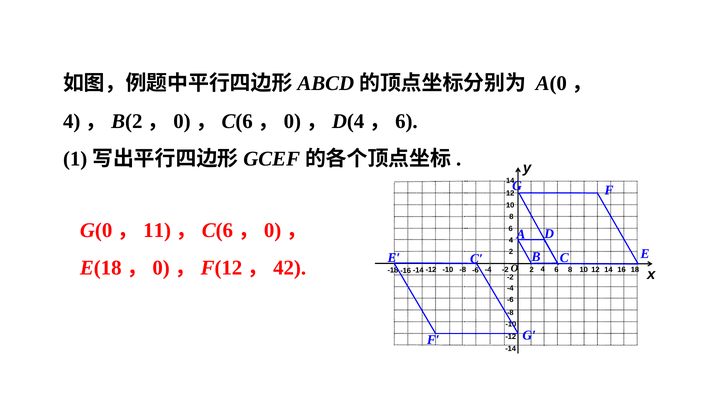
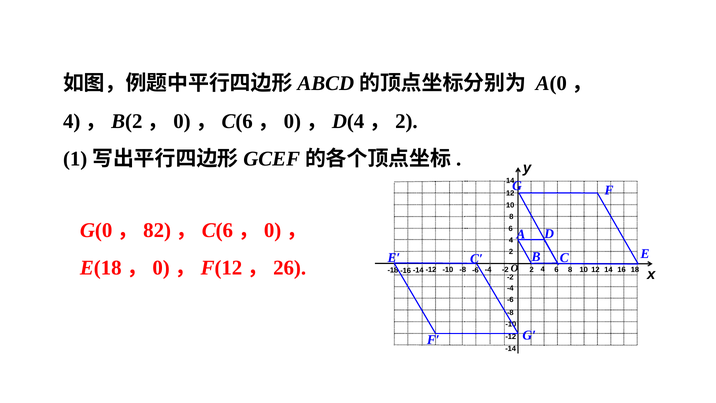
6: 6 -> 2 (406, 121)
11: 11 -> 82 (157, 230)
42: 42 -> 26 (290, 268)
